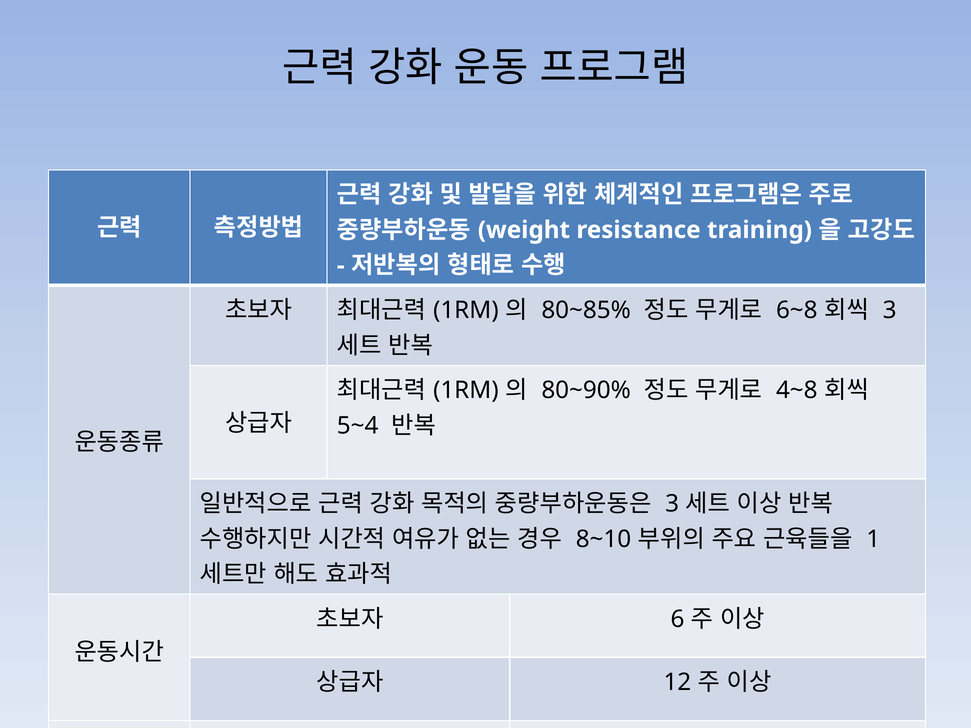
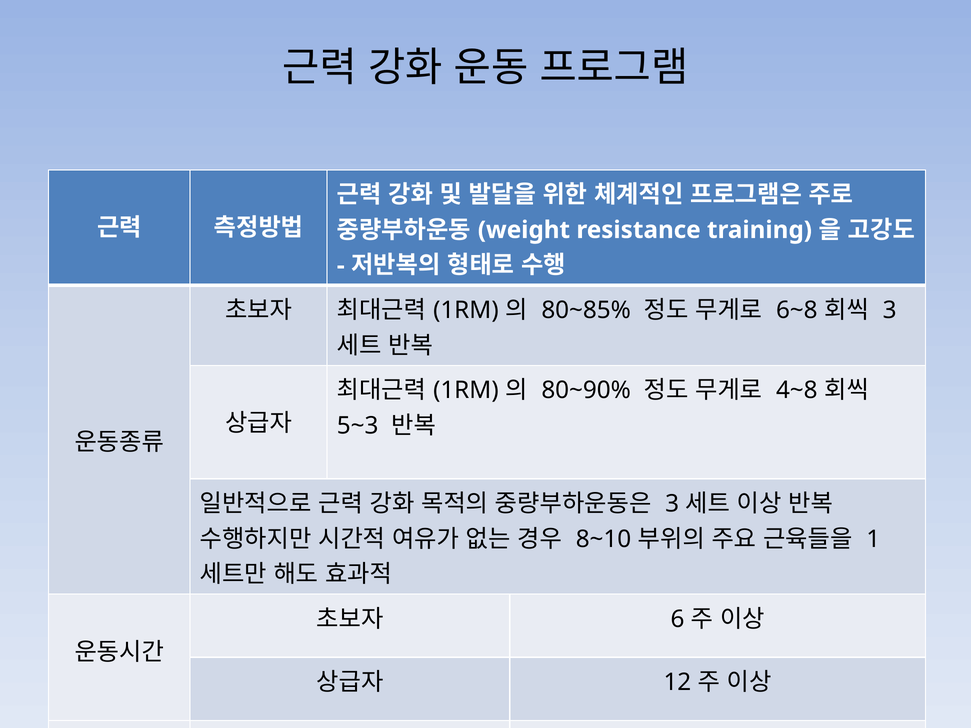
5~4: 5~4 -> 5~3 (358, 426)
